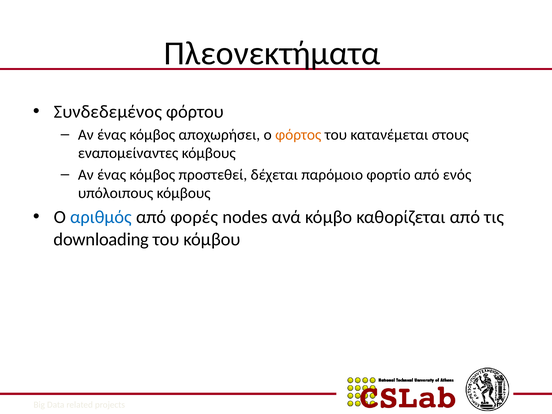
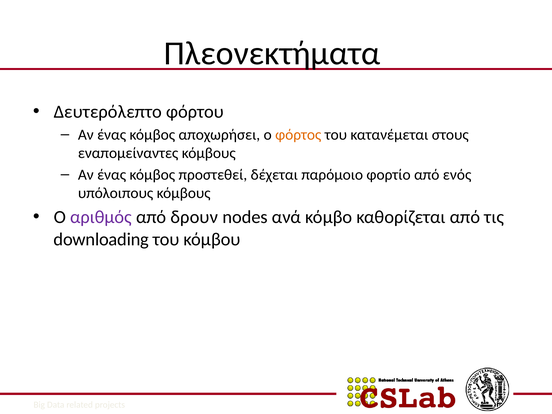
Συνδεδεμένος: Συνδεδεμένος -> Δευτερόλεπτο (108, 112)
αριθμός colour: blue -> purple (101, 217)
φορές: φορές -> δρουν (194, 217)
